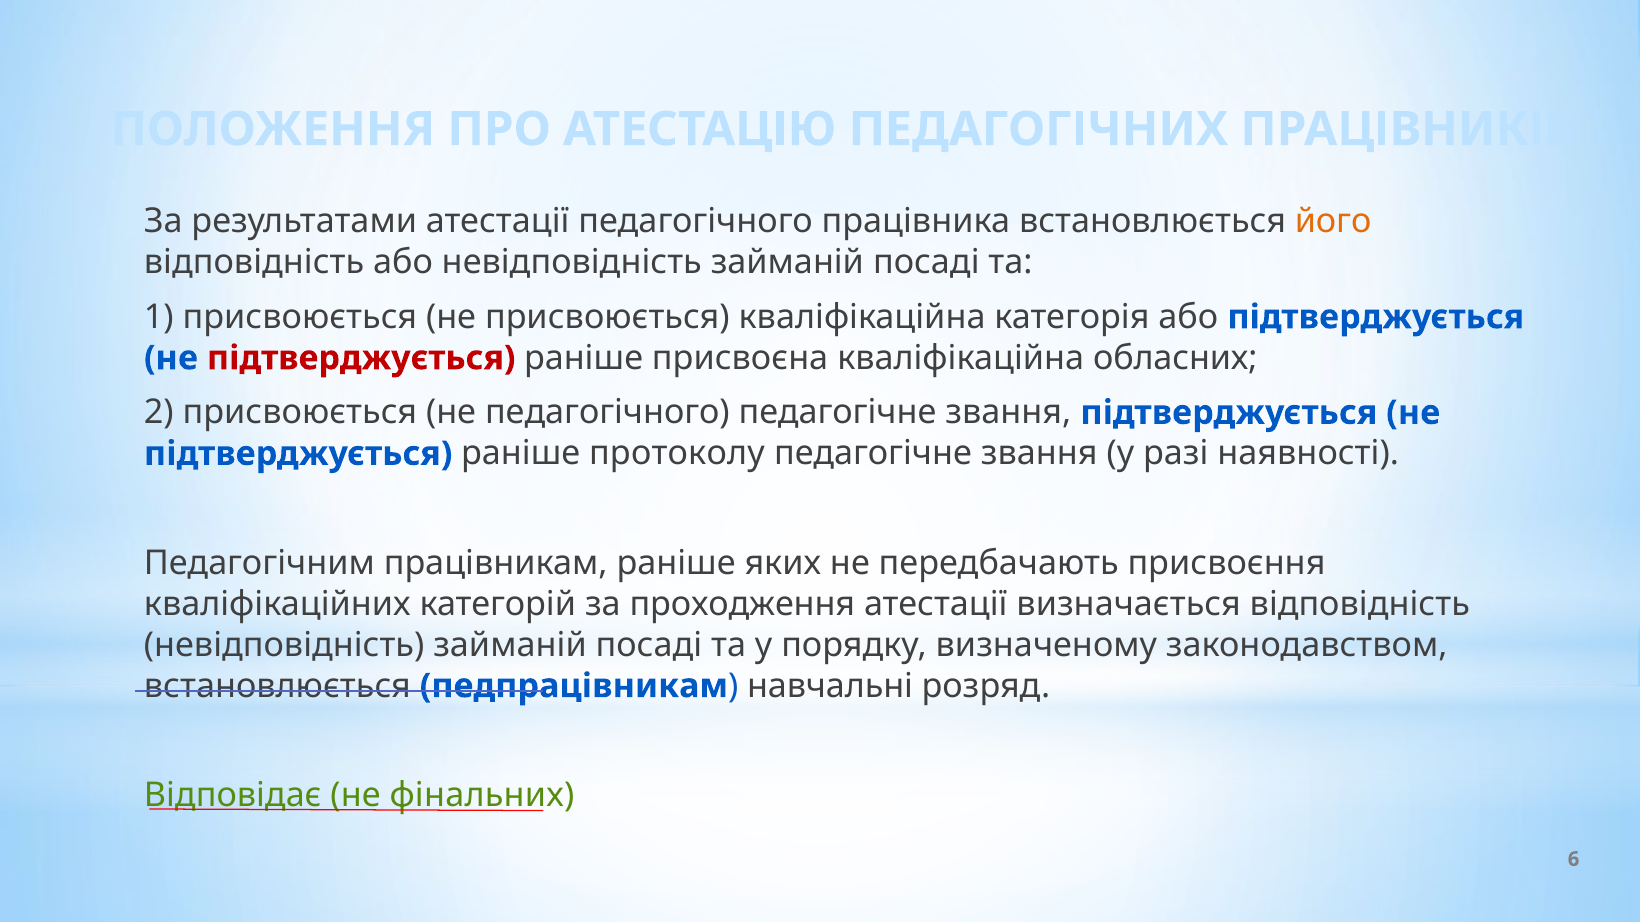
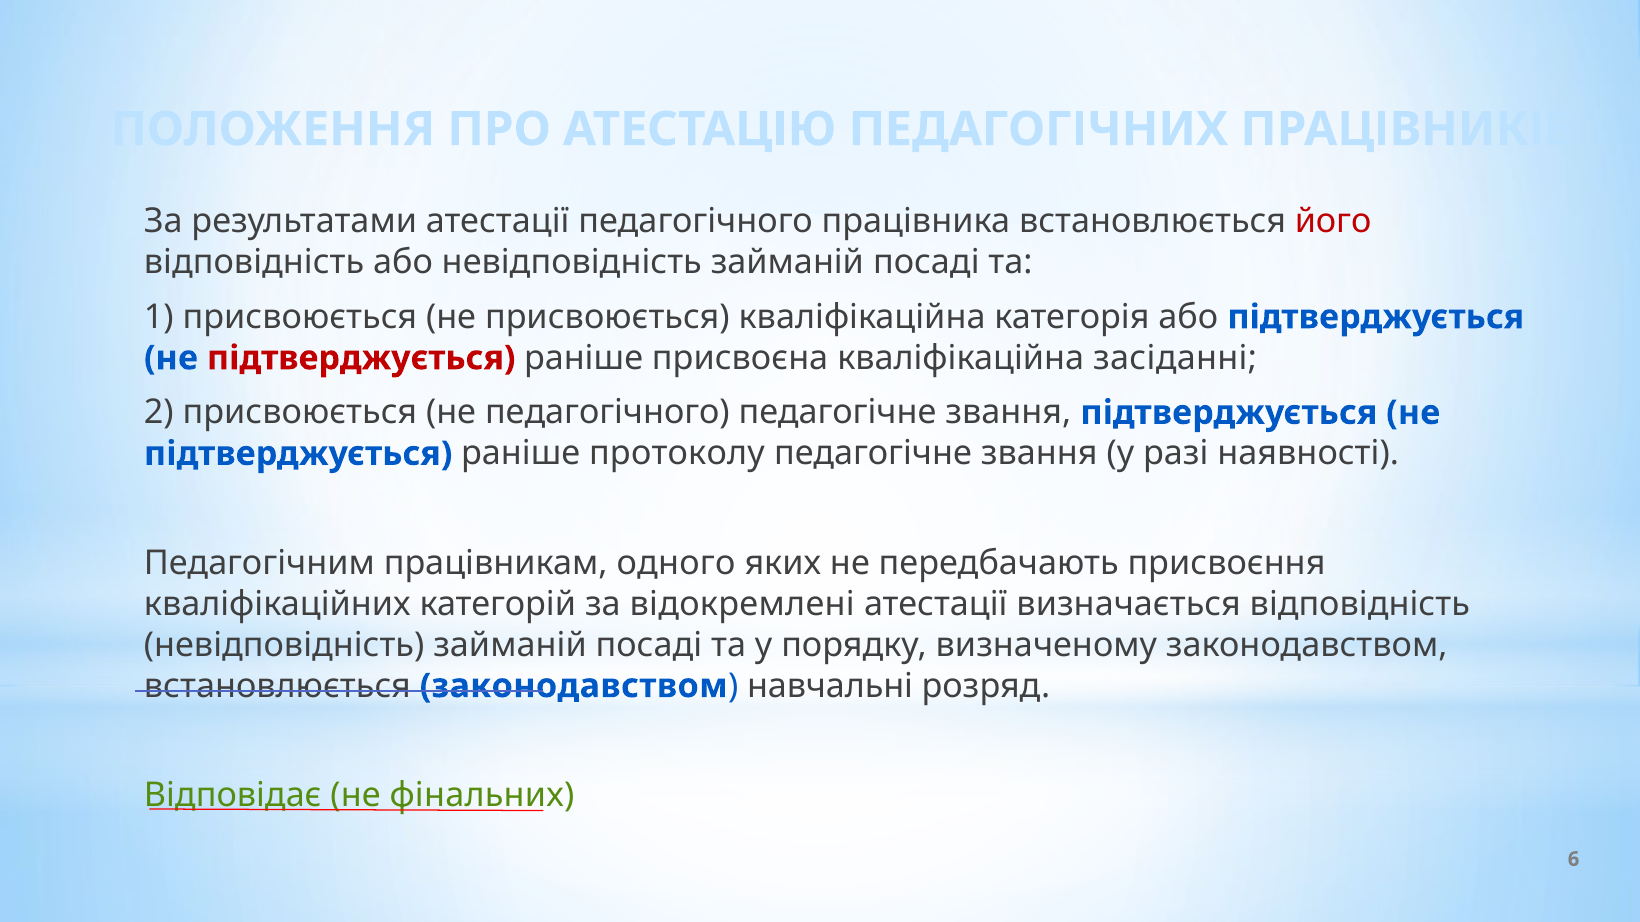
його colour: orange -> red (1333, 221)
обласних: обласних -> засіданні (1175, 358)
працівникам раніше: раніше -> одного (676, 563)
проходження: проходження -> відокремлені (742, 604)
встановлюється педпрацівникам: педпрацівникам -> законодавством (574, 686)
